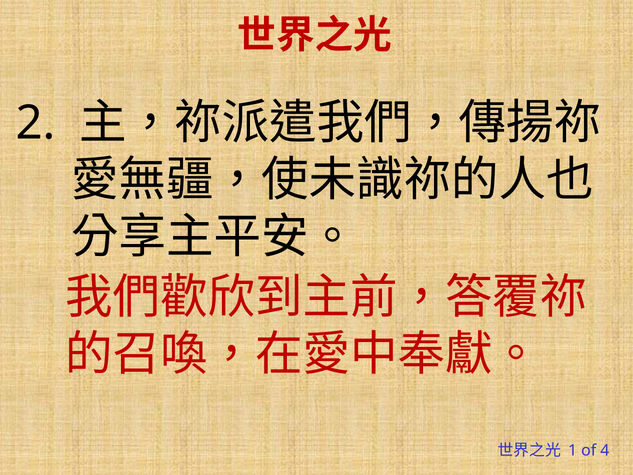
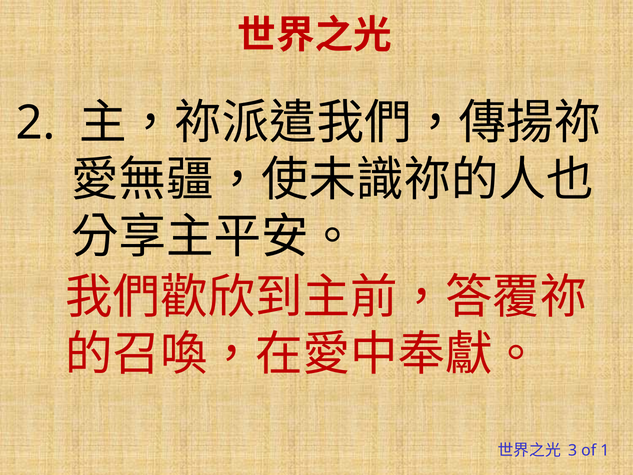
1: 1 -> 3 (573, 450)
4: 4 -> 1 (605, 450)
